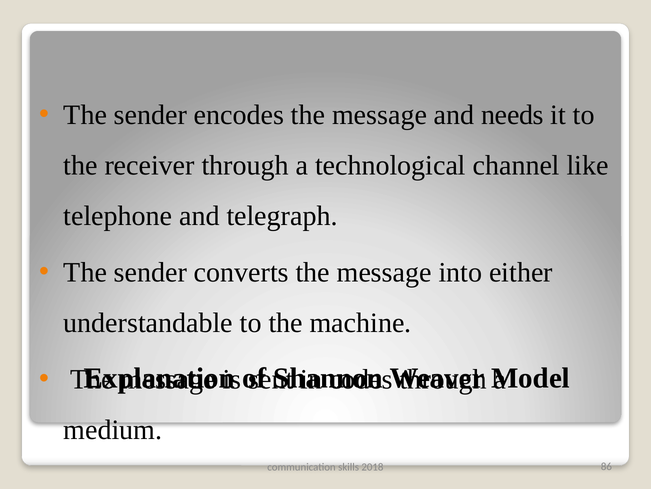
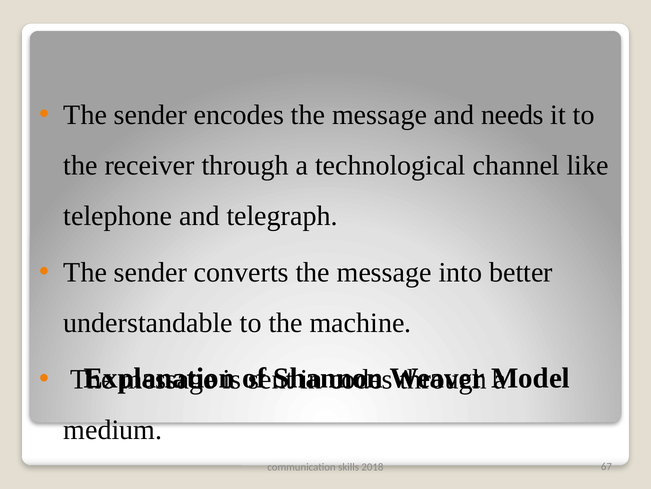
either: either -> better (521, 272)
86: 86 -> 67 (606, 466)
